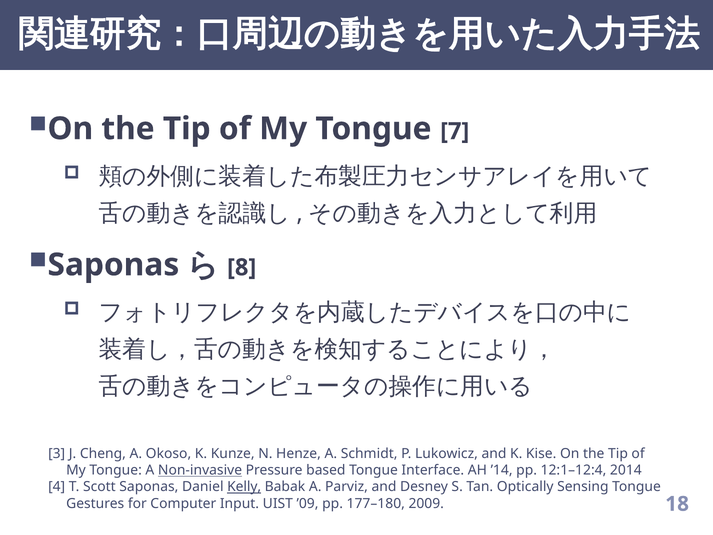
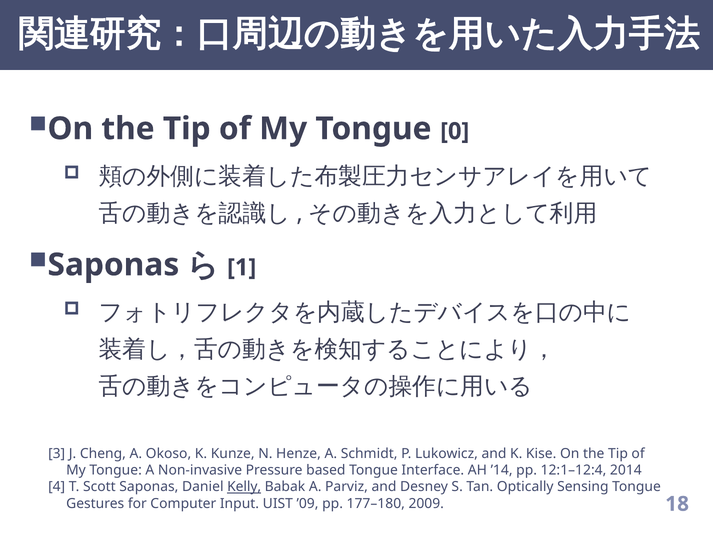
7: 7 -> 0 (455, 131)
8: 8 -> 1 (242, 267)
Non-invasive underline: present -> none (200, 470)
